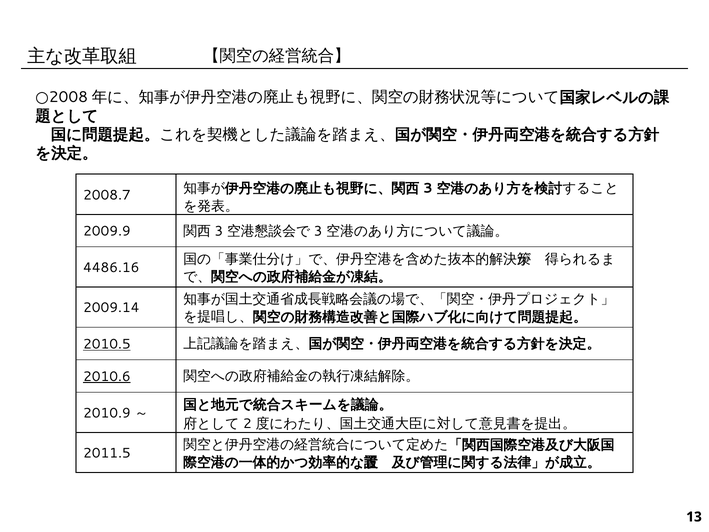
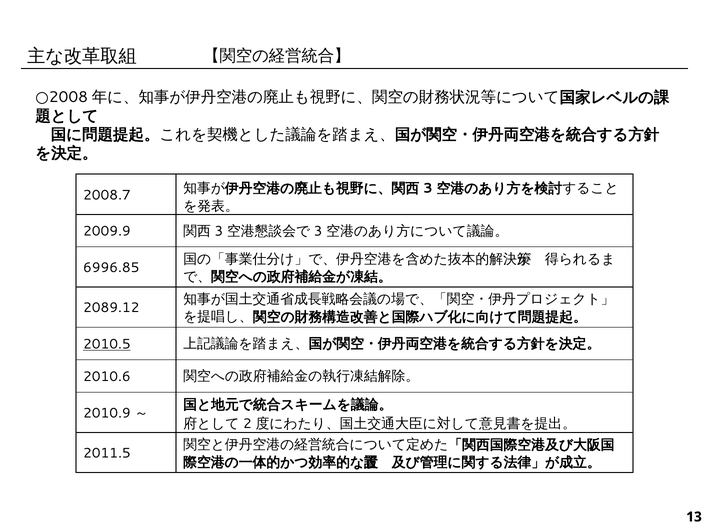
4486.16: 4486.16 -> 6996.85 (111, 268)
2009.14: 2009.14 -> 2089.12 (111, 308)
2010.6 underline: present -> none (107, 377)
